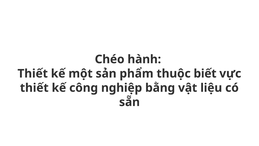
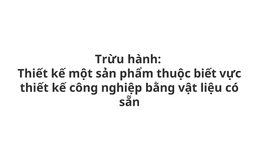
Chéo: Chéo -> Trừu (110, 59)
